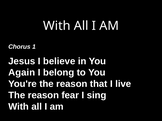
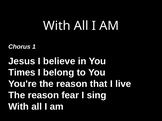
Again: Again -> Times (22, 73)
